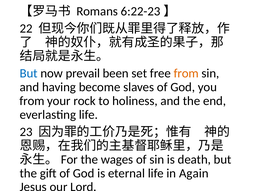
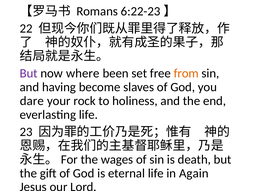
But colour: blue -> purple (29, 73)
prevail: prevail -> where (83, 73)
from: from -> dare (32, 101)
